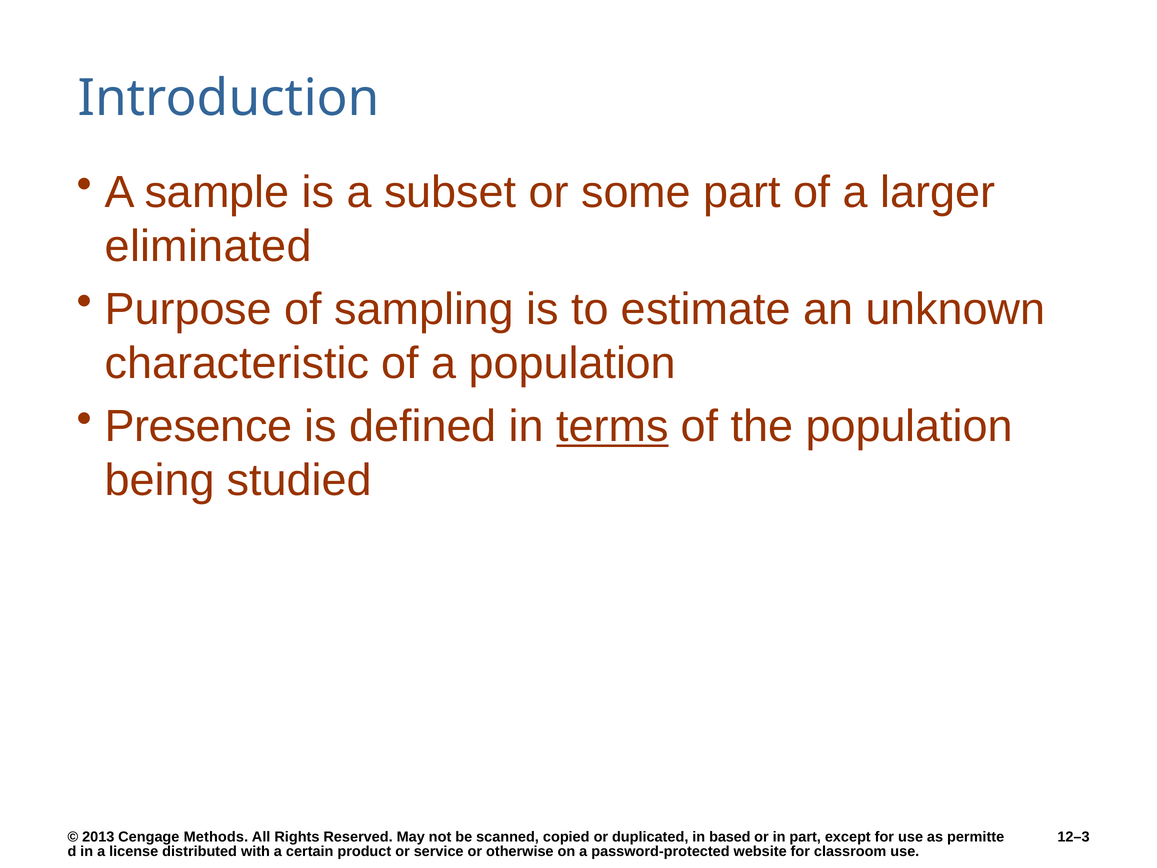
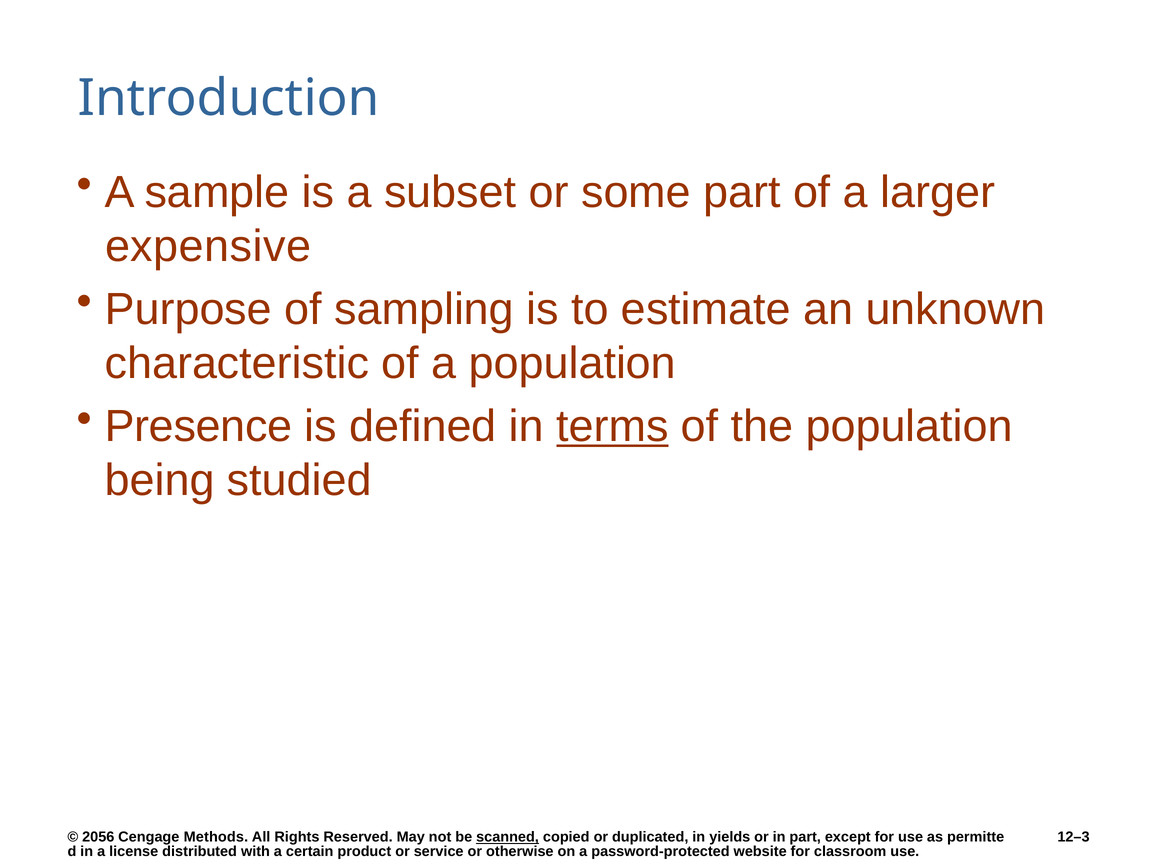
eliminated: eliminated -> expensive (208, 246)
2013: 2013 -> 2056 (98, 837)
scanned underline: none -> present (508, 837)
based: based -> yields (730, 837)
